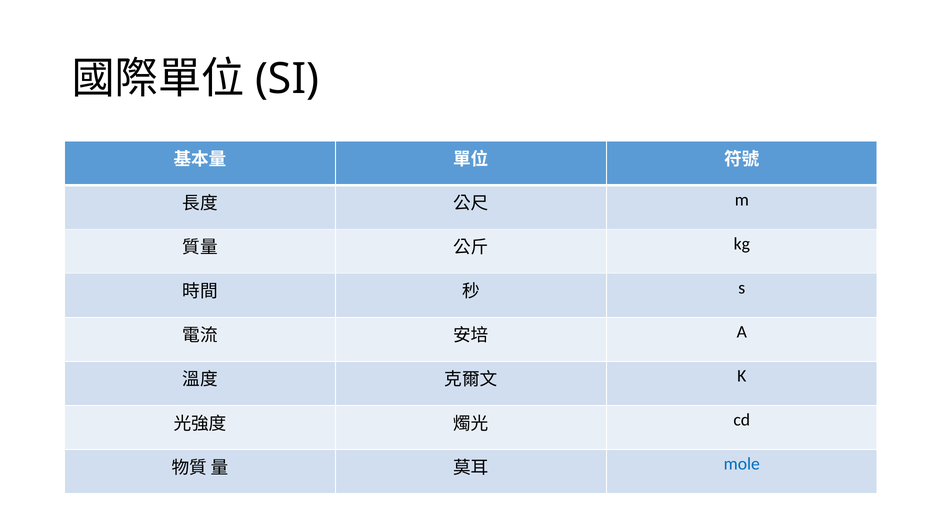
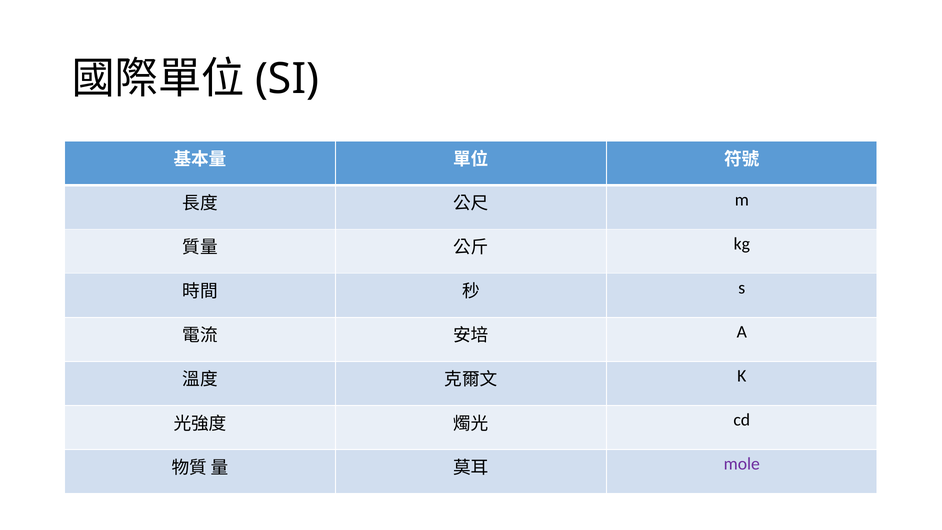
mole colour: blue -> purple (742, 464)
